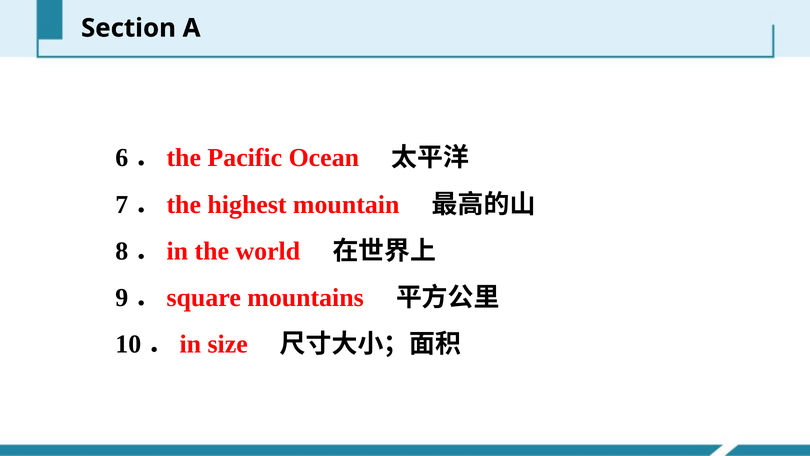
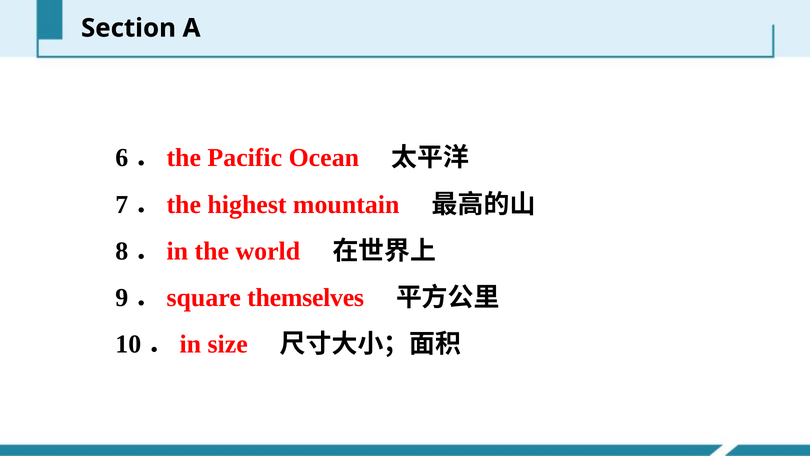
mountains: mountains -> themselves (306, 297)
